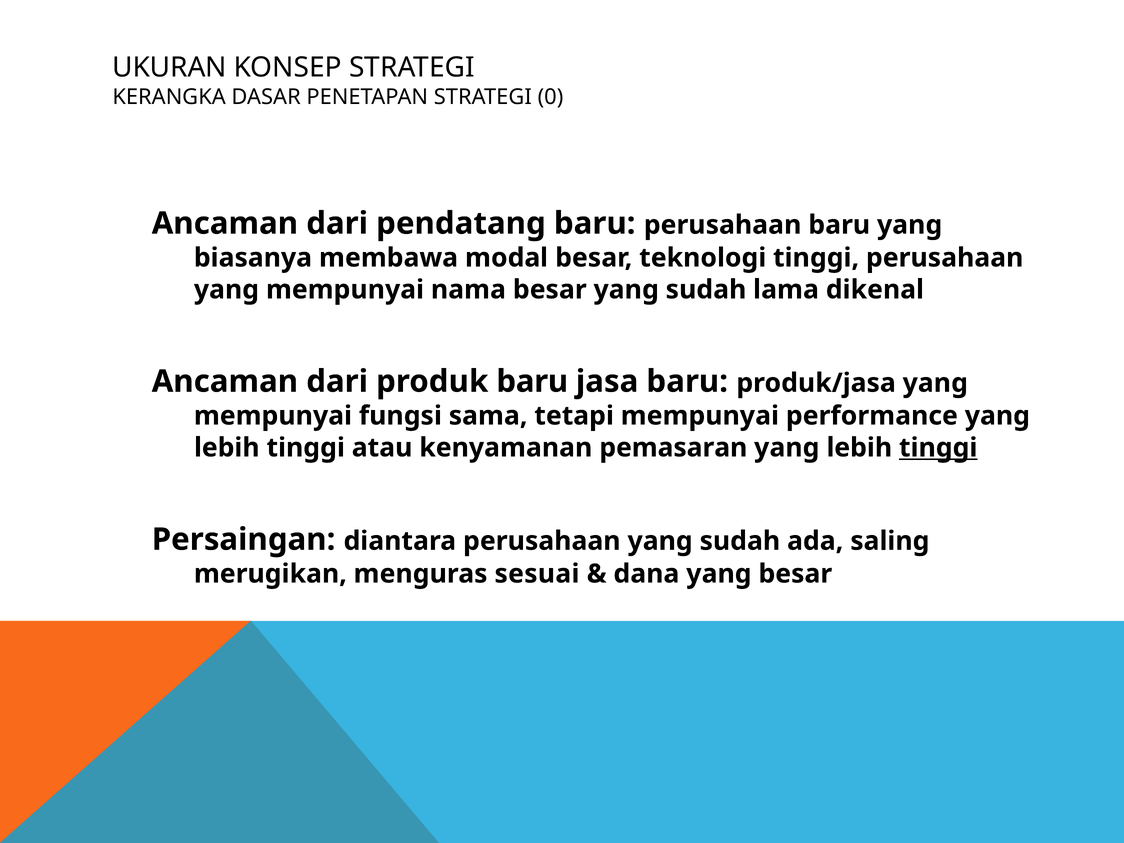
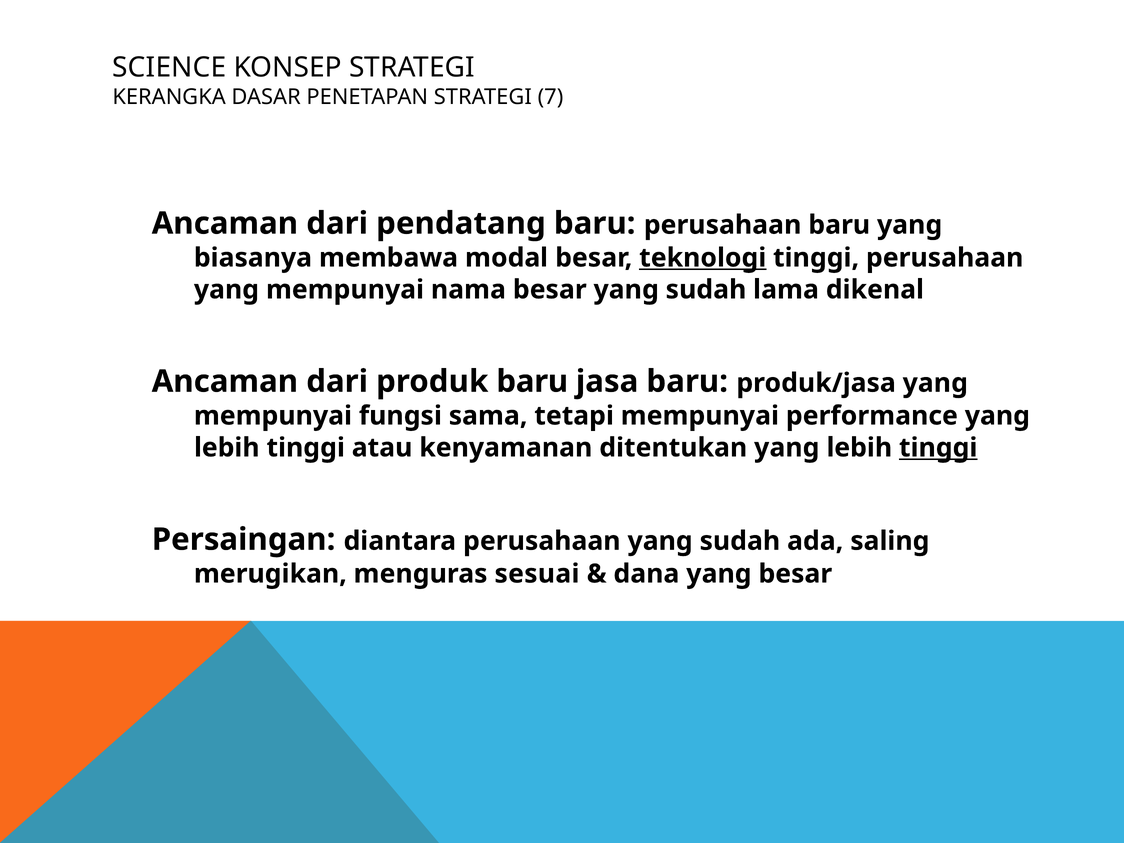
UKURAN: UKURAN -> SCIENCE (169, 68)
0: 0 -> 7 (550, 97)
teknologi underline: none -> present (703, 258)
pemasaran: pemasaran -> ditentukan (673, 448)
